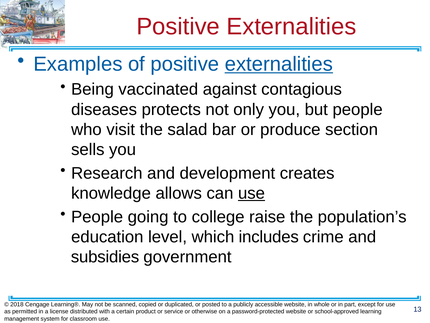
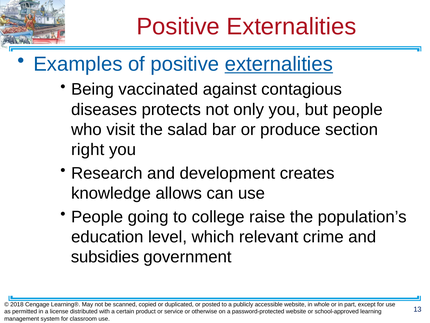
sells: sells -> right (88, 150)
use underline: present -> none (251, 193)
includes: includes -> relevant (269, 237)
